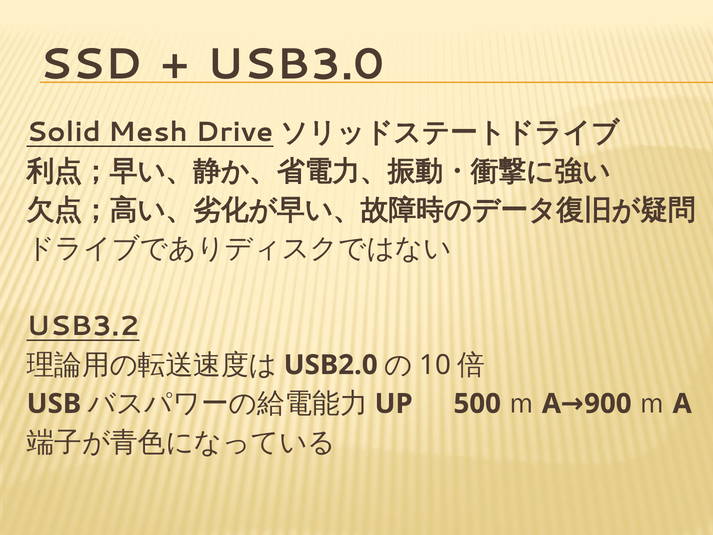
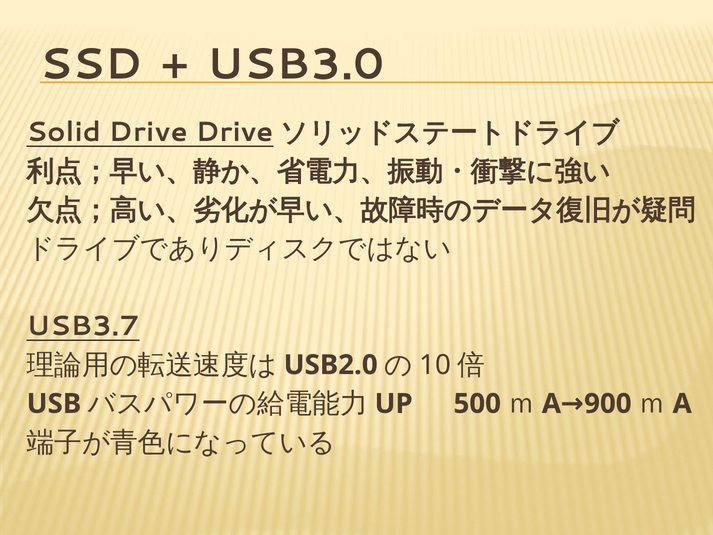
Mesh: Mesh -> Drive (148, 132)
USB3.2: USB3.2 -> USB3.7 (83, 326)
